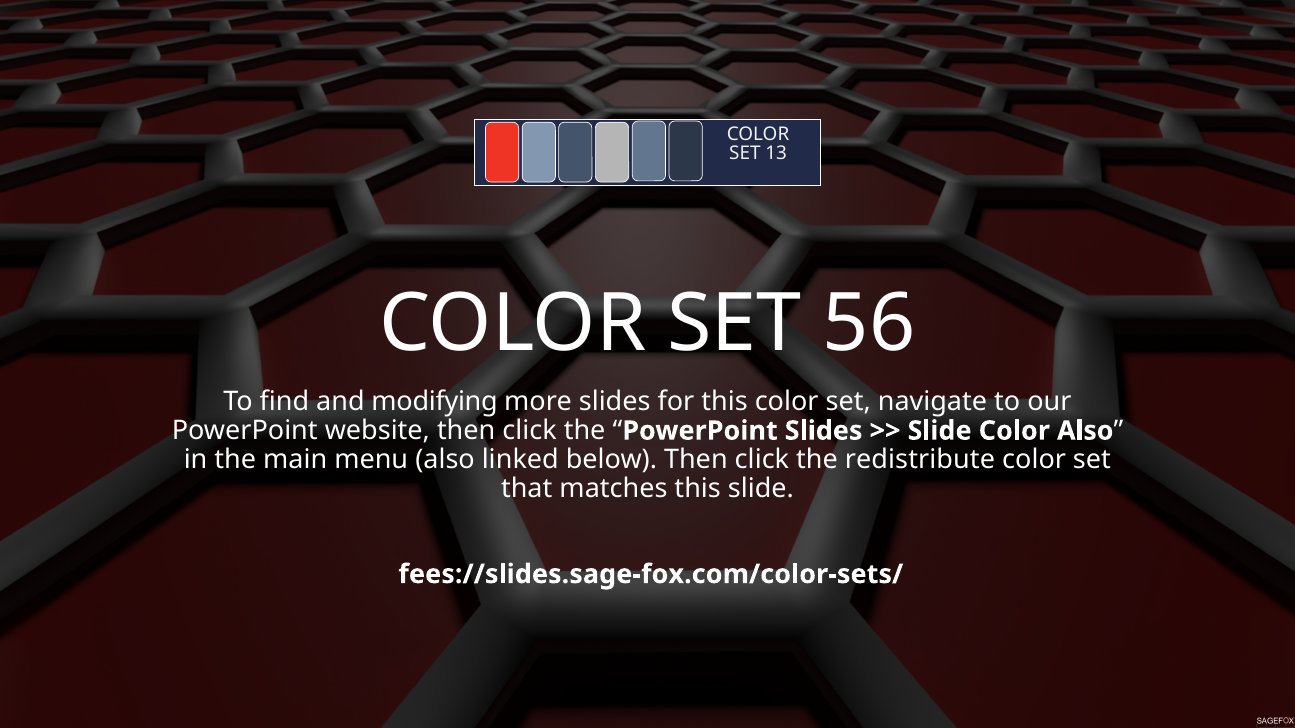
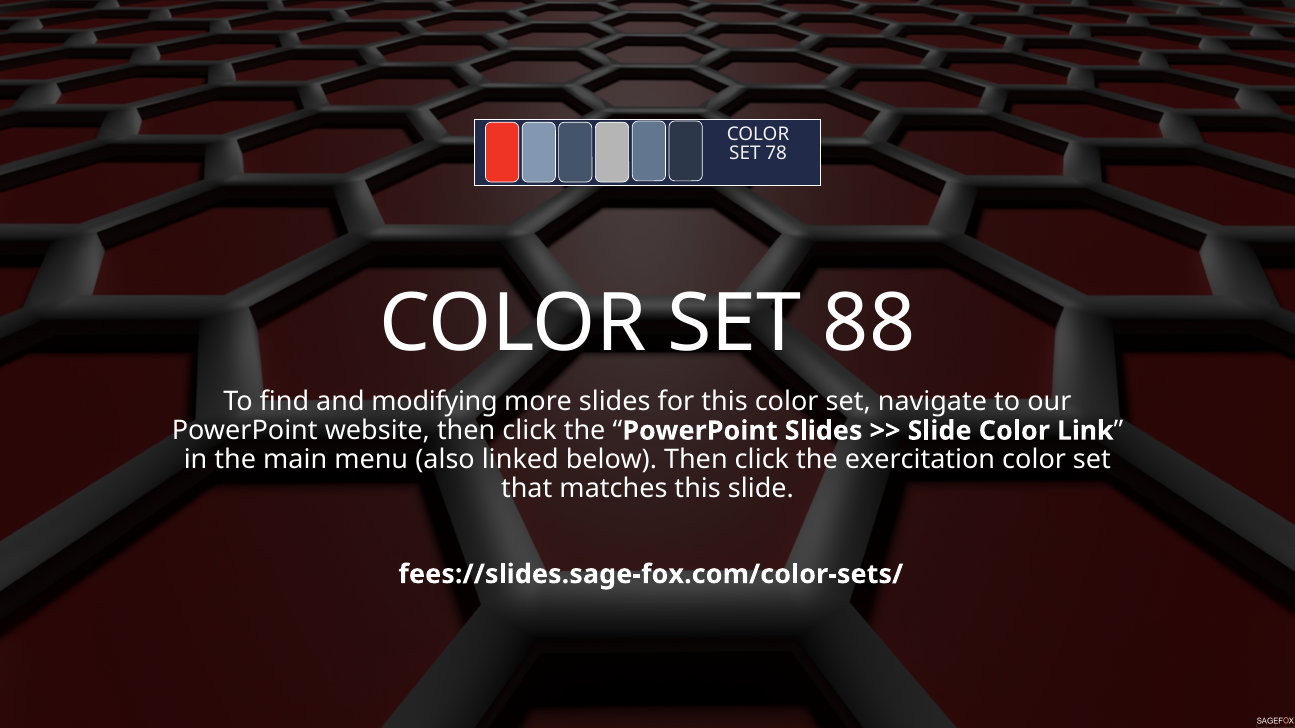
13: 13 -> 78 (776, 154)
56: 56 -> 88 (869, 324)
Color Also: Also -> Link (1085, 431)
redistribute: redistribute -> exercitation (920, 460)
